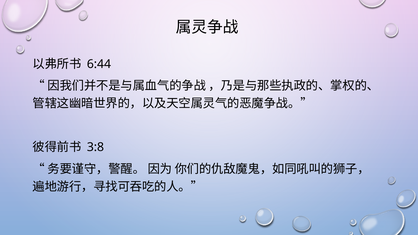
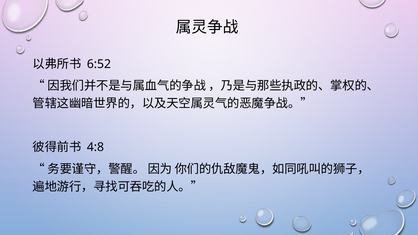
6:44: 6:44 -> 6:52 (99, 64)
3:8: 3:8 -> 4:8 (95, 147)
